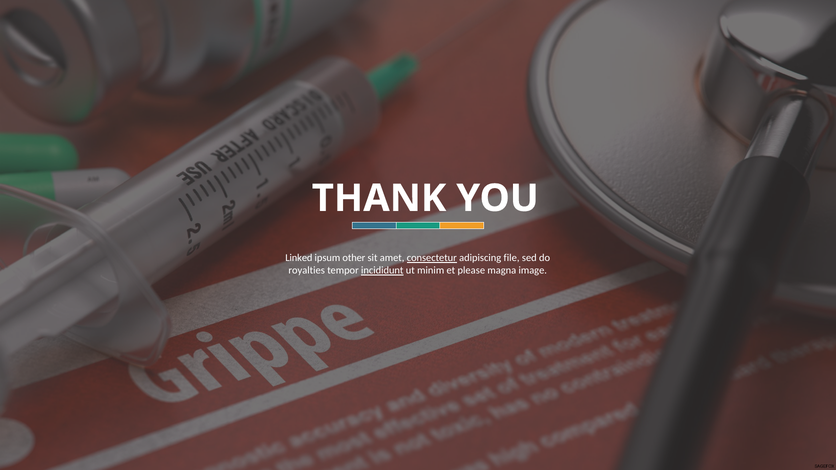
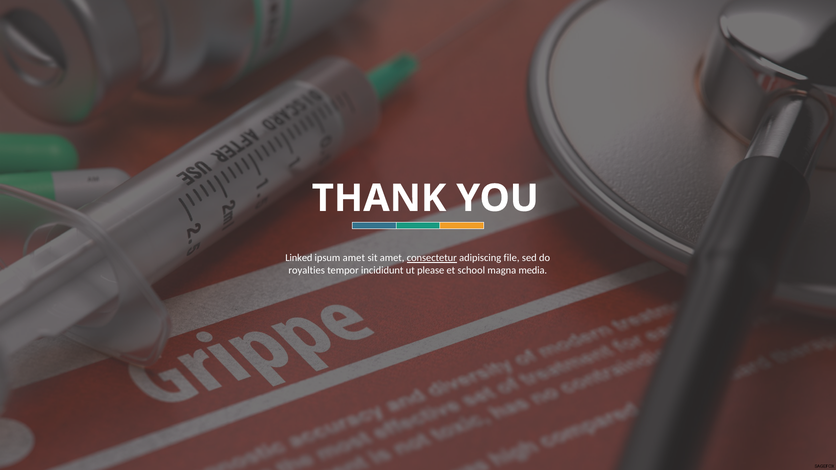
ipsum other: other -> amet (354, 258)
incididunt underline: present -> none (382, 271)
minim: minim -> please (431, 271)
please: please -> school (471, 271)
image: image -> media (533, 271)
